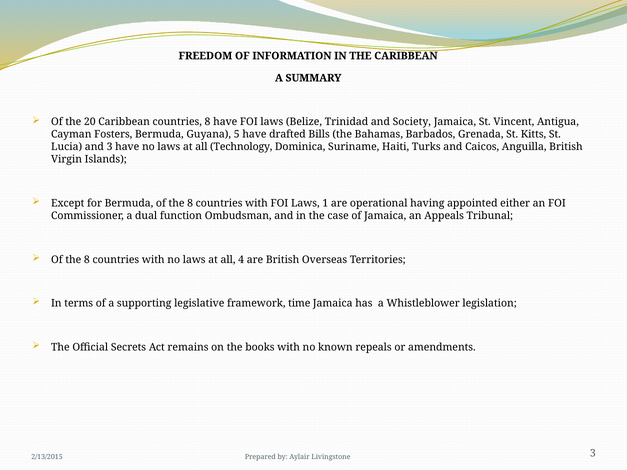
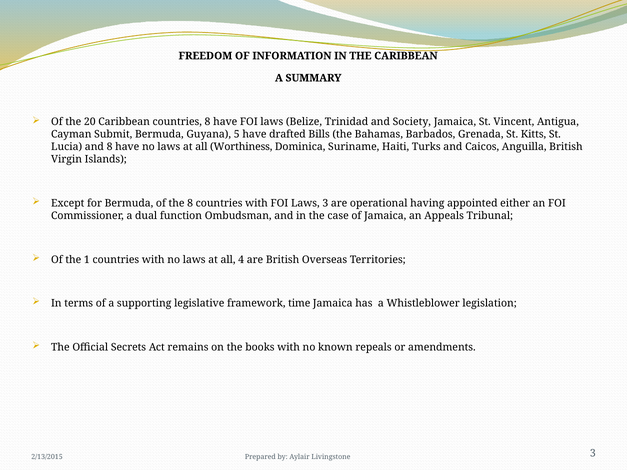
Fosters: Fosters -> Submit (113, 134)
and 3: 3 -> 8 (110, 147)
Technology: Technology -> Worthiness (241, 147)
Laws 1: 1 -> 3 (325, 203)
8: 8 -> 1 (87, 260)
